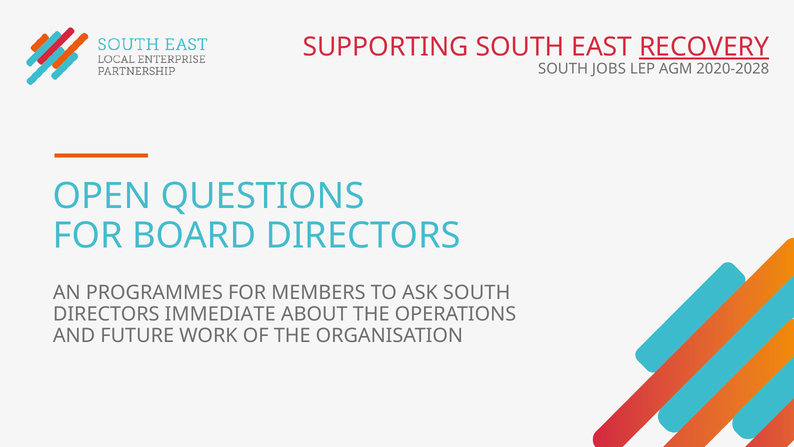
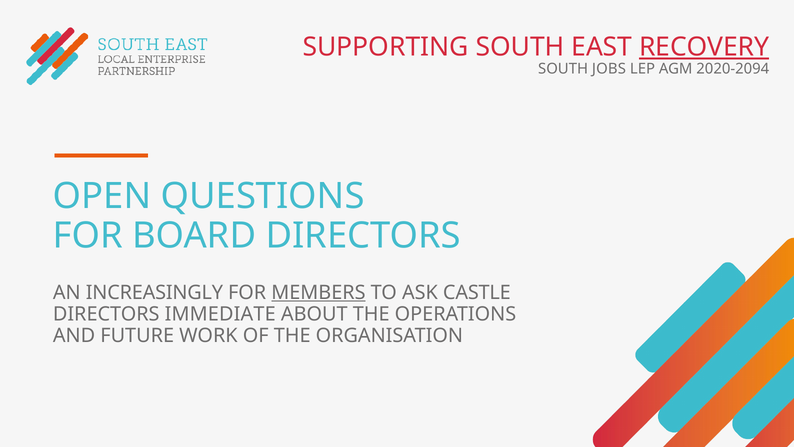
2020-2028: 2020-2028 -> 2020-2094 (733, 69)
PROGRAMMES: PROGRAMMES -> INCREASINGLY (154, 292)
MEMBERS underline: none -> present (318, 292)
ASK SOUTH: SOUTH -> CASTLE (477, 292)
